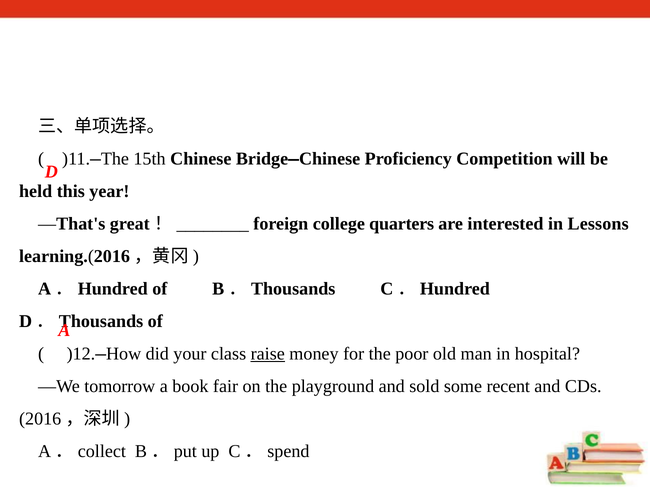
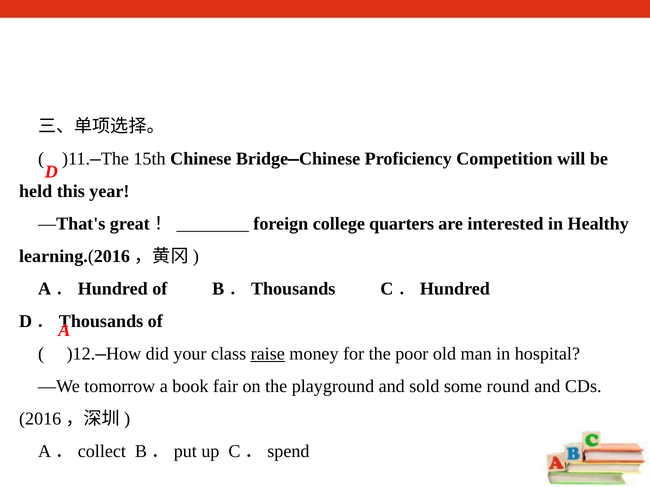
Lessons: Lessons -> Healthy (598, 224)
recent: recent -> round (508, 387)
